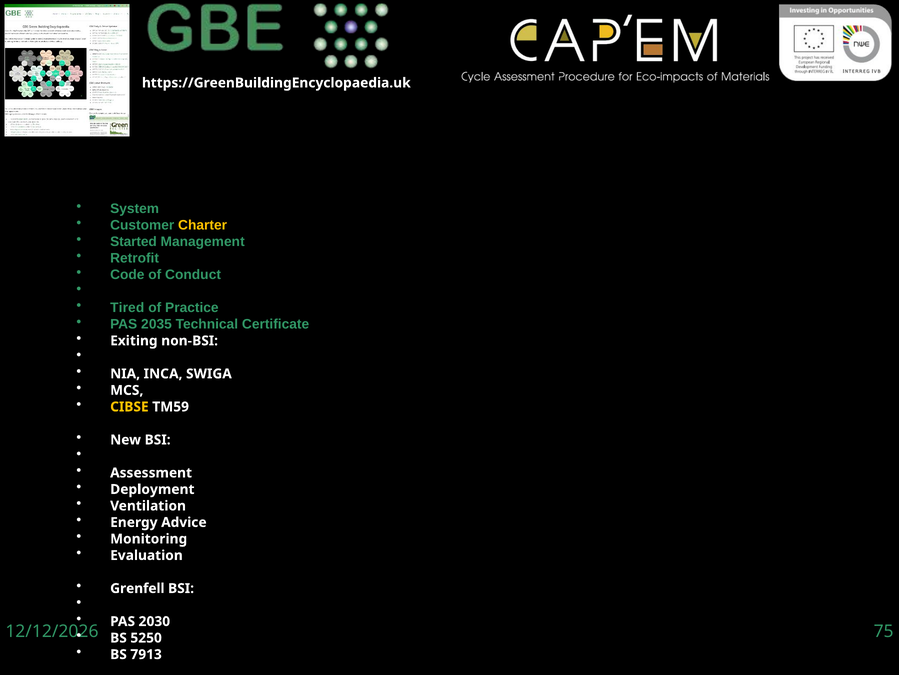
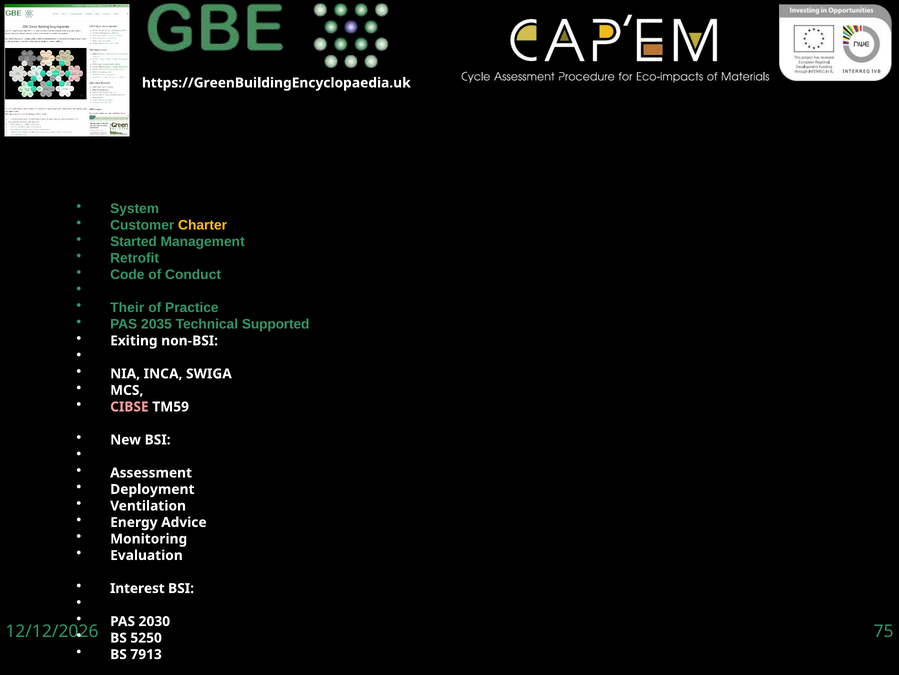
Tired: Tired -> Their (127, 307)
Certificate: Certificate -> Supported (276, 324)
CIBSE colour: yellow -> pink (129, 406)
Grenfell: Grenfell -> Interest (137, 588)
